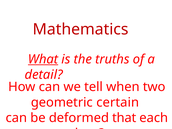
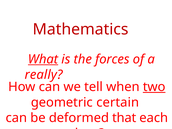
truths: truths -> forces (112, 59)
detail: detail -> really (44, 75)
two underline: none -> present (154, 87)
